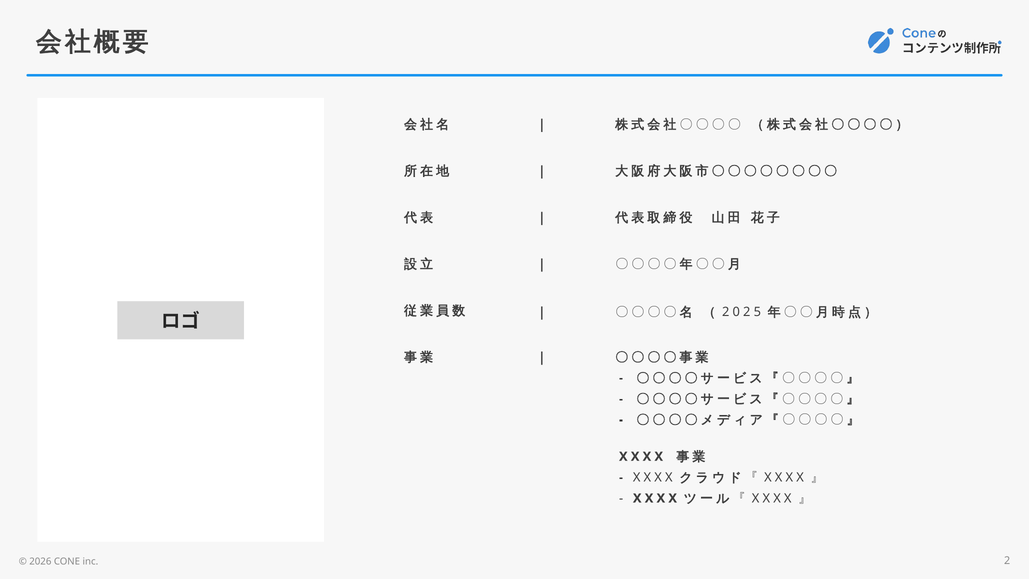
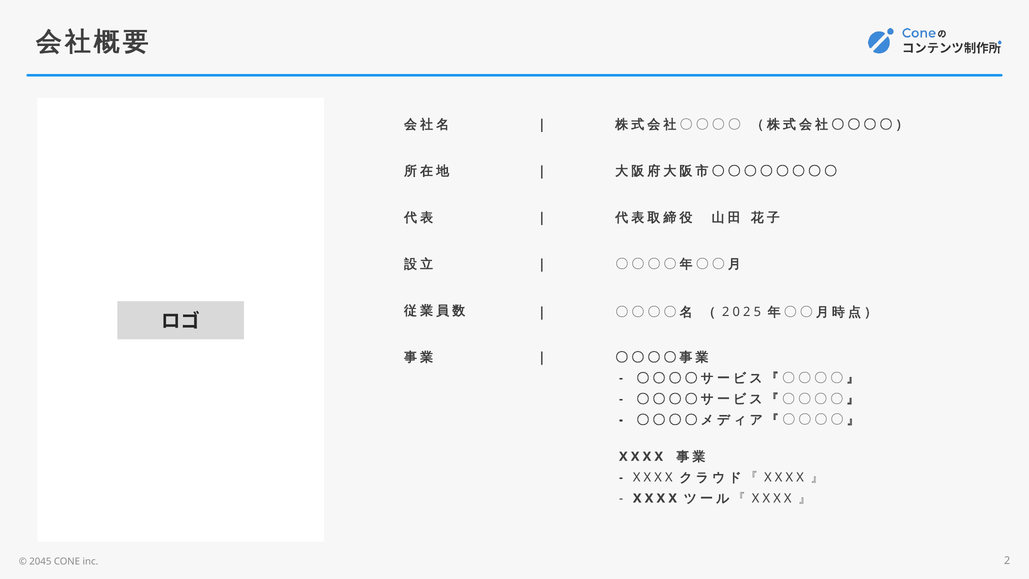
2026: 2026 -> 2045 (40, 561)
